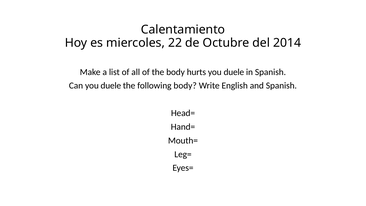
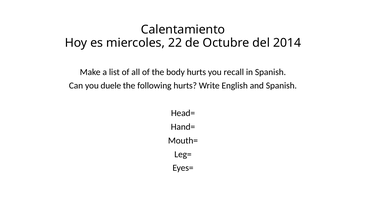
duele: duele -> recall (234, 72)
following body: body -> hurts (185, 86)
